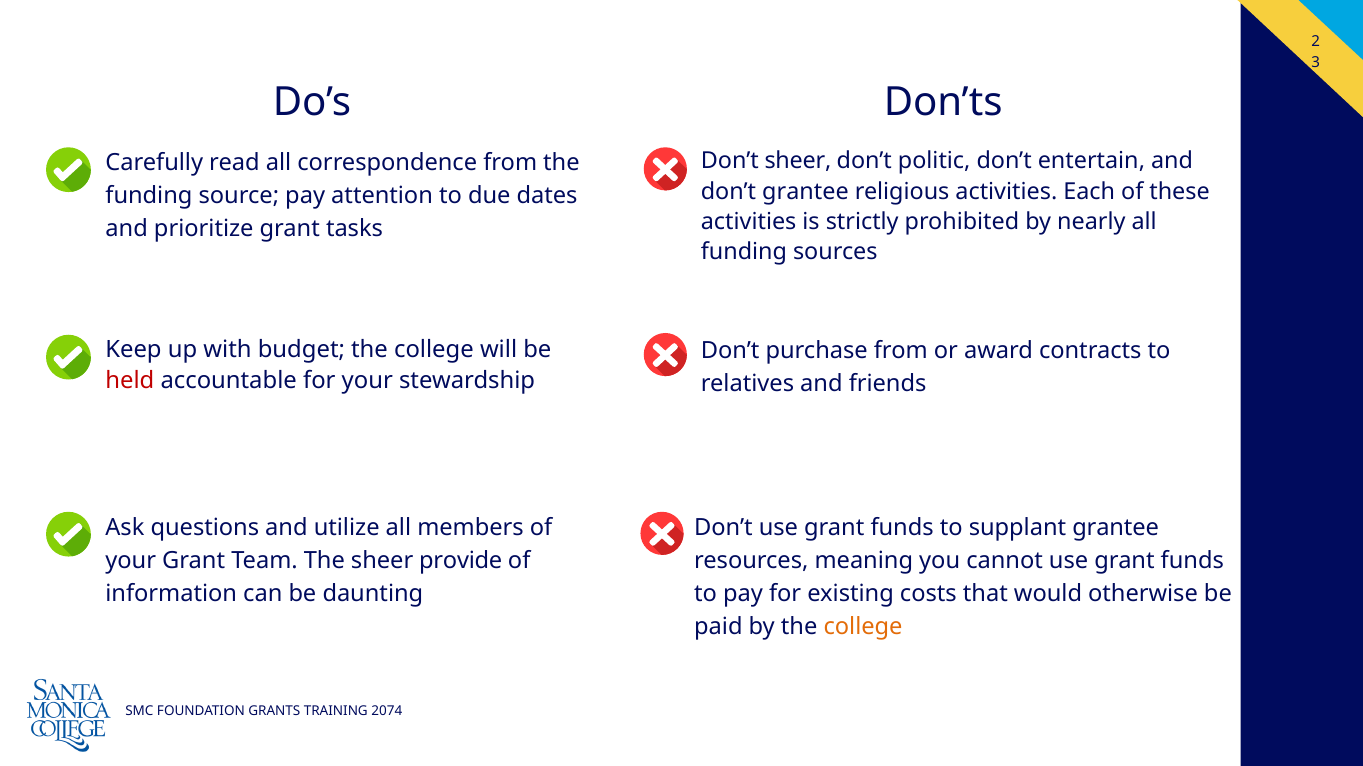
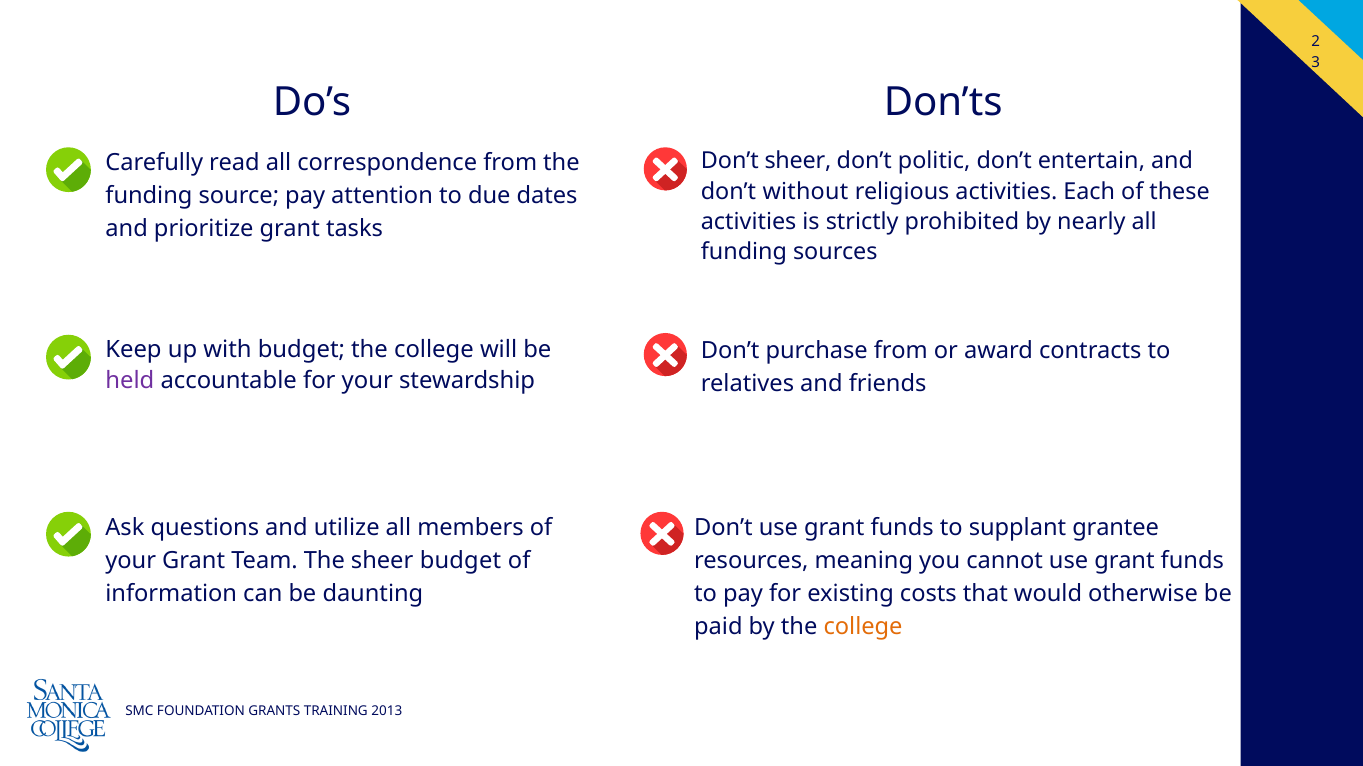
don’t grantee: grantee -> without (805, 192)
held colour: red -> purple (130, 381)
sheer provide: provide -> budget (460, 561)
2074: 2074 -> 2013 (387, 711)
